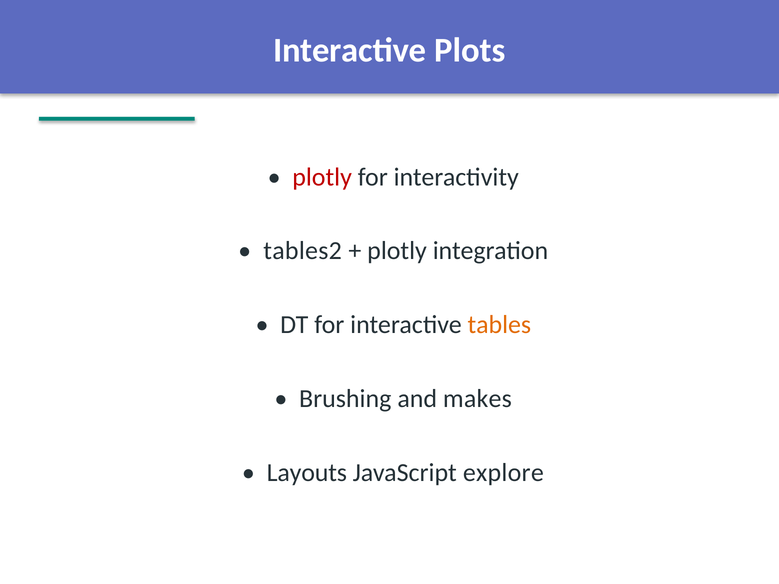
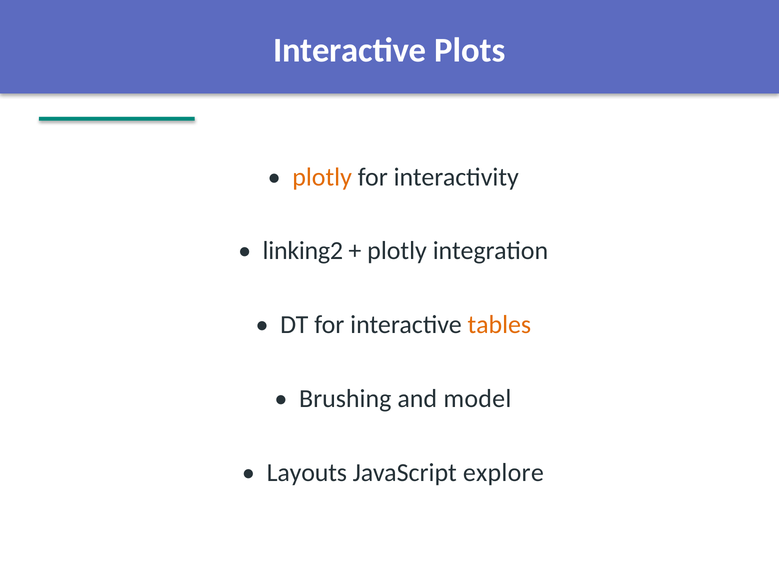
plotly colour: red -> orange (322, 177)
tables2: tables2 -> linking2 (303, 251)
makes: makes -> model (477, 399)
